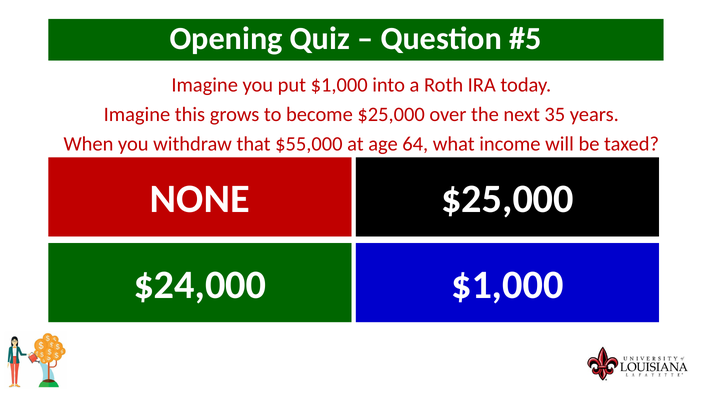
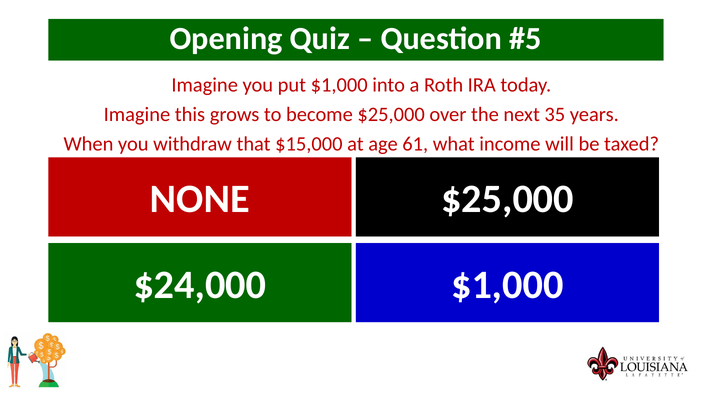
$55,000: $55,000 -> $15,000 (309, 144)
64: 64 -> 61 (415, 144)
